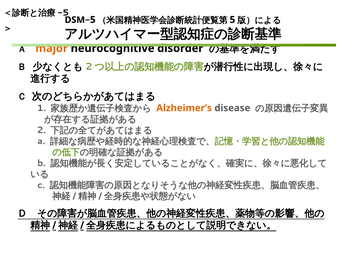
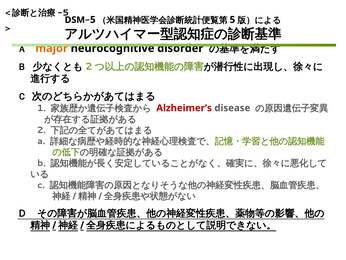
Alzheimer’s colour: orange -> red (184, 108)
